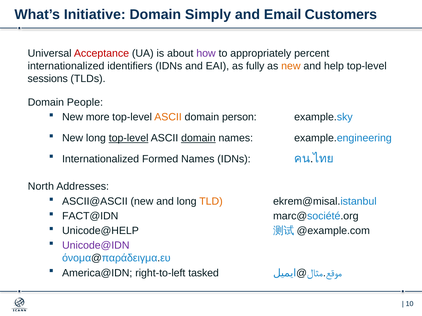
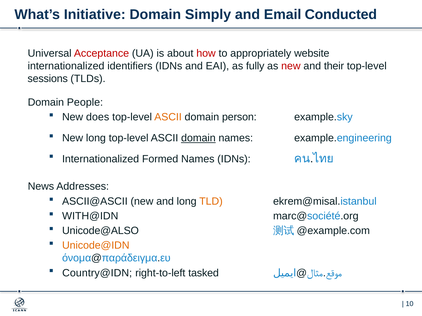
Customers: Customers -> Conducted (341, 15)
how colour: purple -> red (206, 53)
percent: percent -> website (312, 53)
new colour: orange -> red (291, 66)
help: help -> their (334, 66)
more: more -> does (98, 117)
top-level underline: present -> none (129, 138)
North: North -> News (41, 187)
FACT@IDN: FACT@IDN -> WITH@IDN (90, 216)
Unicode@HELP: Unicode@HELP -> Unicode@ALSO (100, 231)
Unicode@IDN colour: purple -> orange (96, 246)
America@IDN: America@IDN -> Country@IDN (97, 273)
